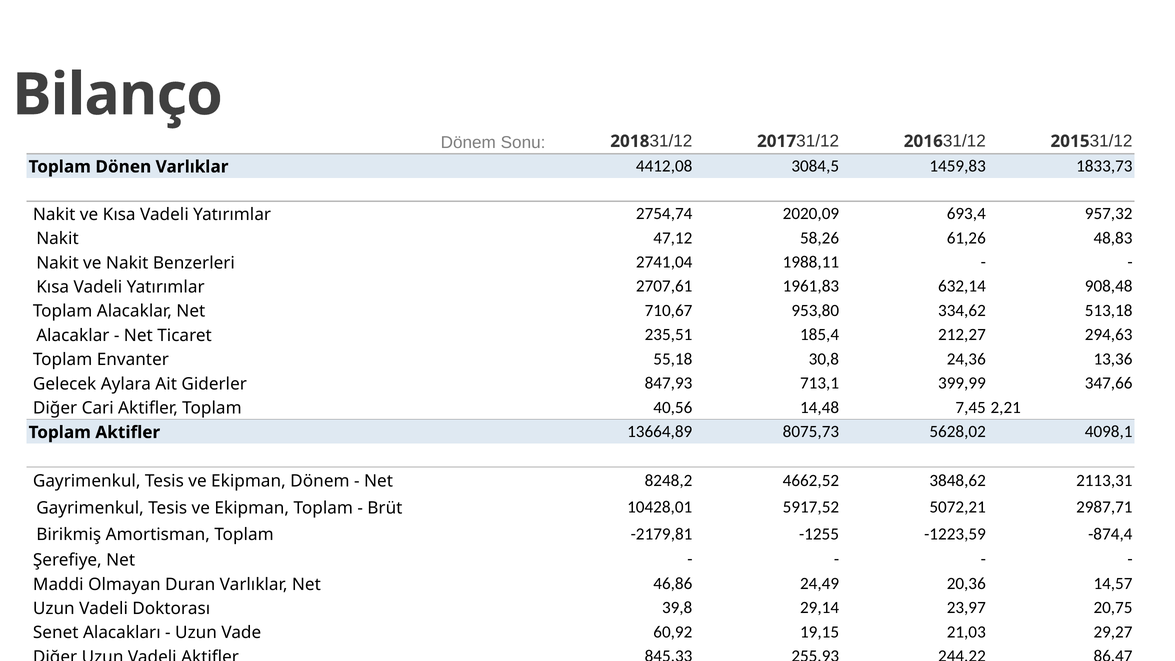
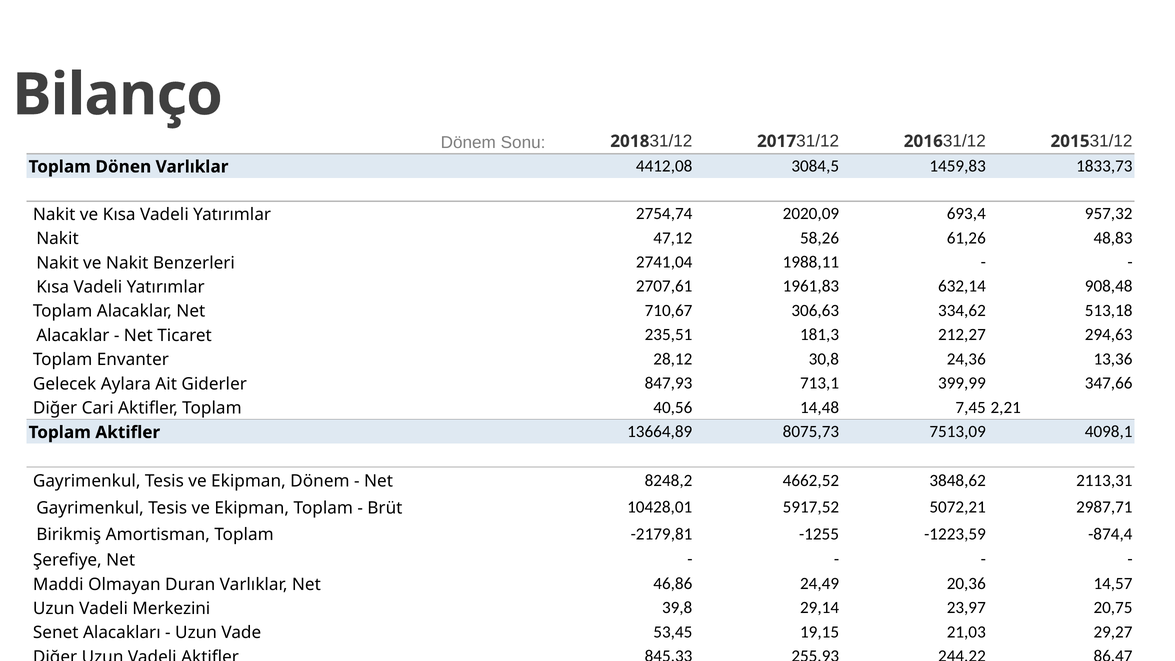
953,80: 953,80 -> 306,63 (815, 310)
185,4: 185,4 -> 181,3 (820, 335)
55,18: 55,18 -> 28,12 (673, 359)
5628,02: 5628,02 -> 7513,09 (958, 432)
Doktorası: Doktorası -> Merkezini (171, 609)
60,92: 60,92 -> 53,45 (673, 632)
